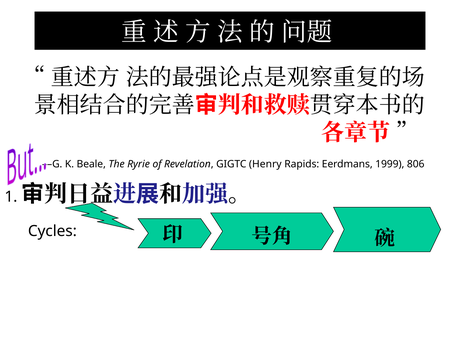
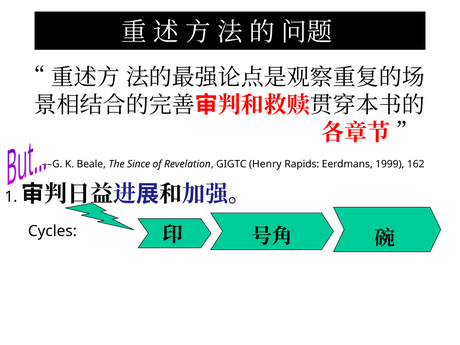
Ryrie: Ryrie -> Since (139, 164)
806: 806 -> 162 (416, 164)
